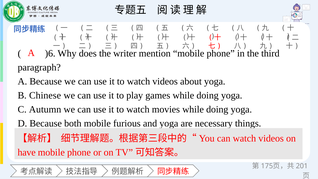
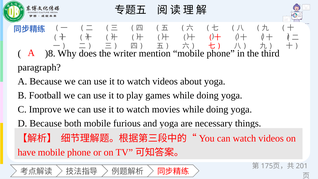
)6: )6 -> )8 (50, 53)
Chinese: Chinese -> Football (45, 95)
Autumn: Autumn -> Improve (45, 109)
